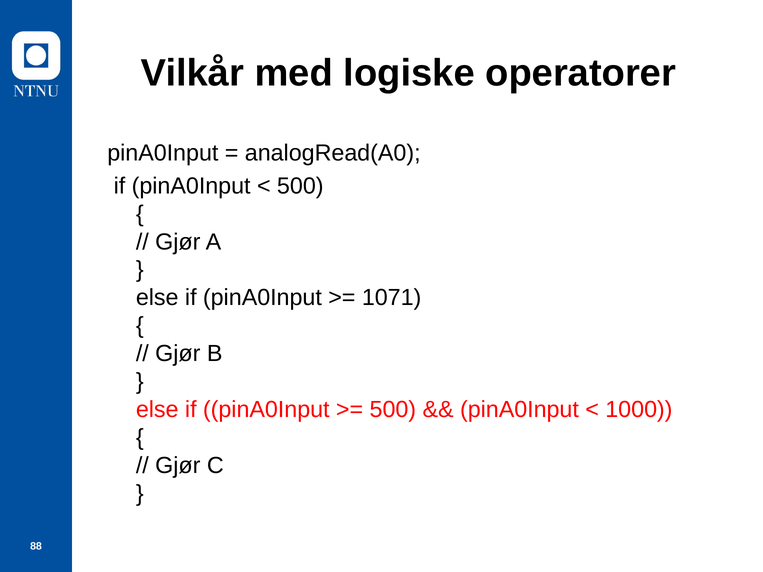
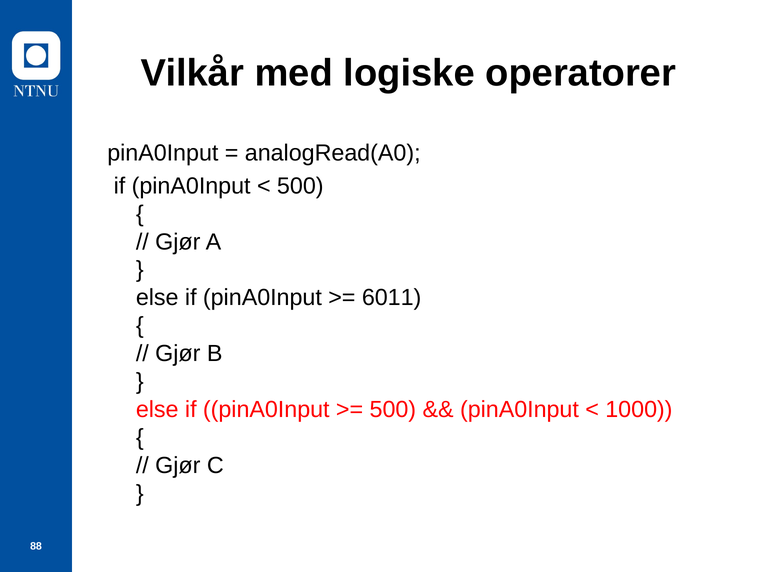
1071: 1071 -> 6011 (392, 298)
